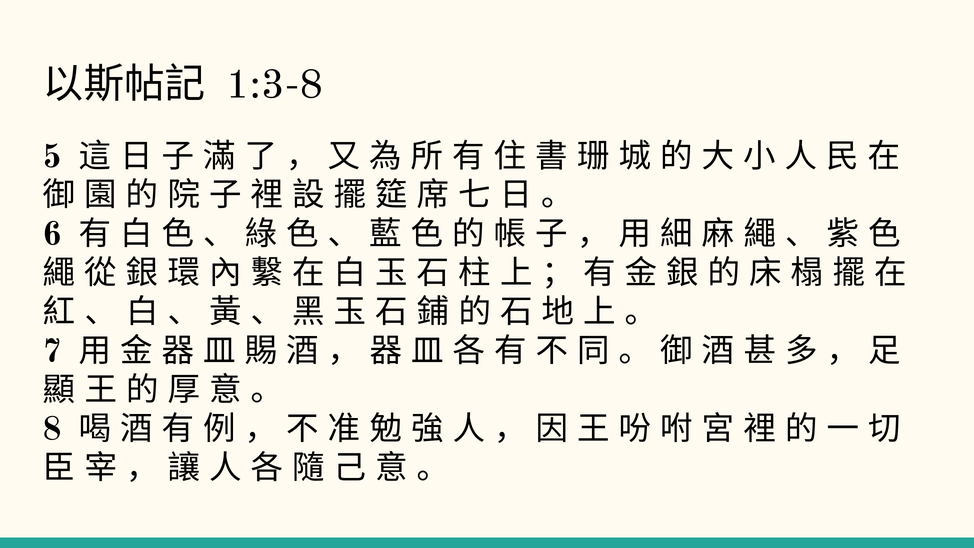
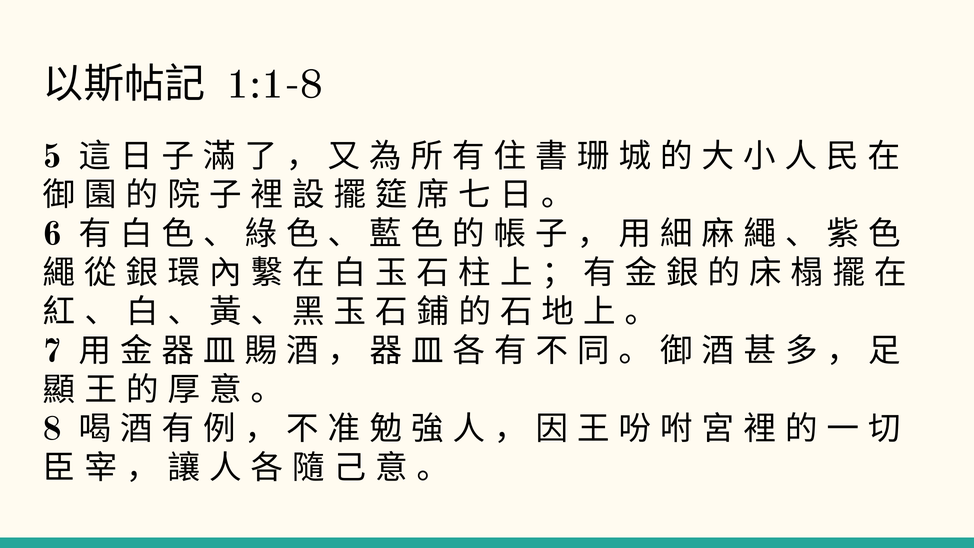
1:3-8: 1:3-8 -> 1:1-8 (275, 84)
